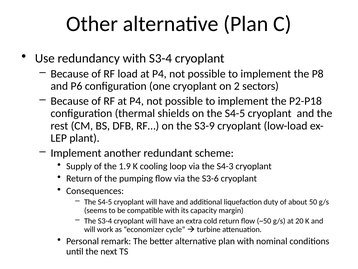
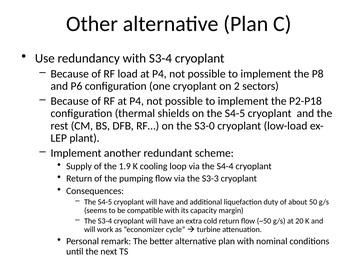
S3-9: S3-9 -> S3-0 (205, 126)
S4-3: S4-3 -> S4-4 (225, 166)
S3-6: S3-6 -> S3-3 (210, 178)
